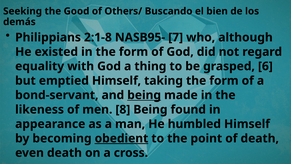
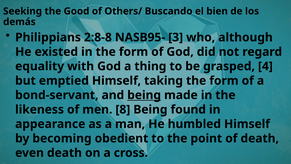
2:1-8: 2:1-8 -> 2:8-8 (98, 37)
7: 7 -> 3 (176, 37)
6: 6 -> 4 (265, 66)
obedient underline: present -> none (121, 138)
